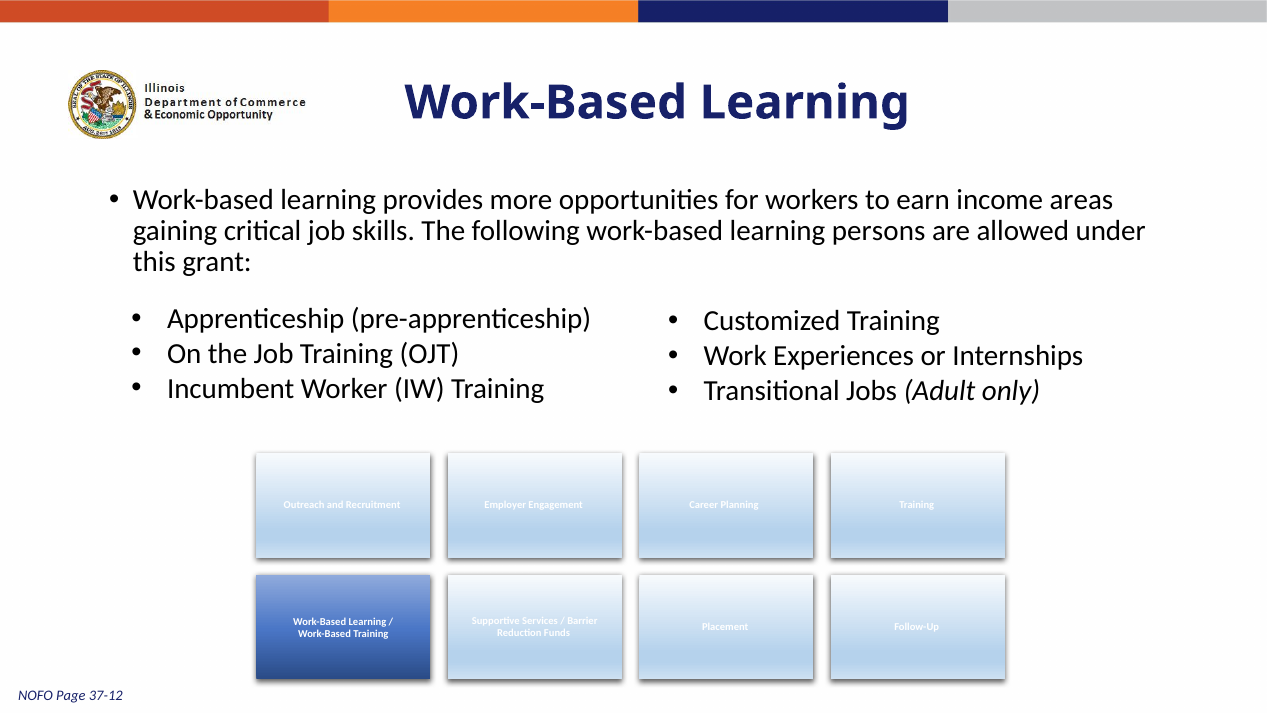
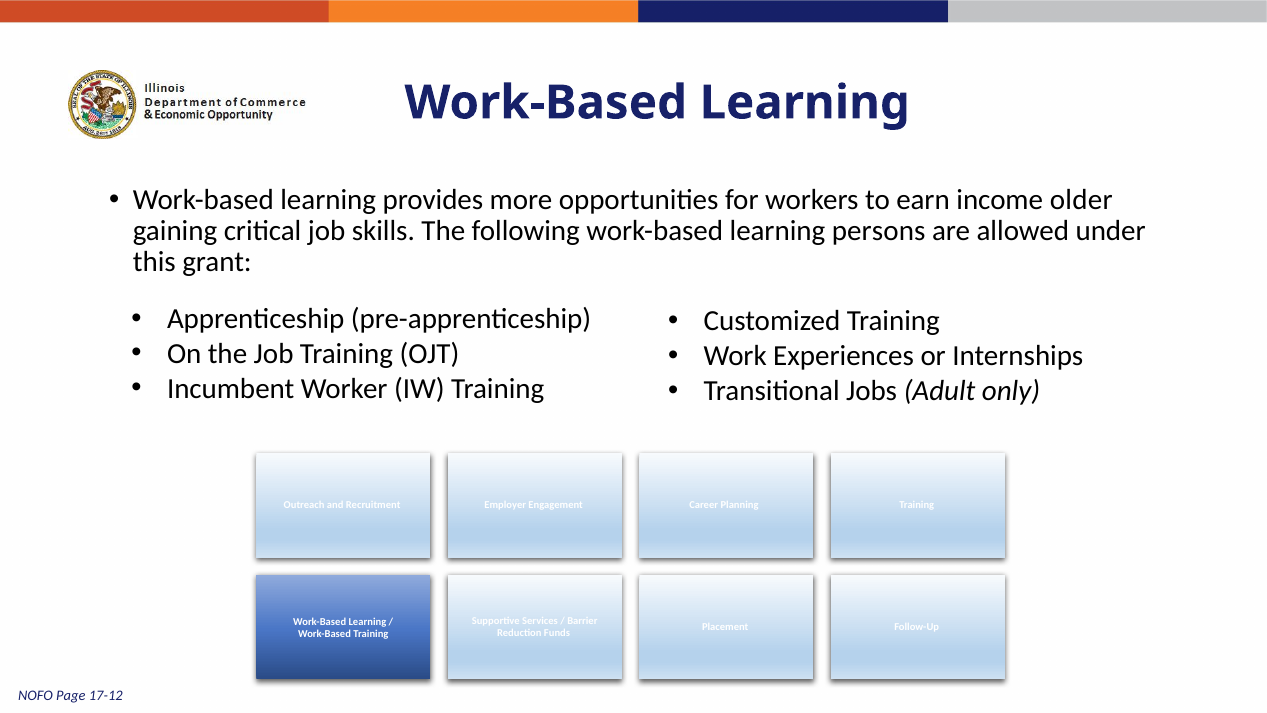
areas: areas -> older (1081, 200)
37-12: 37-12 -> 17-12 (106, 695)
